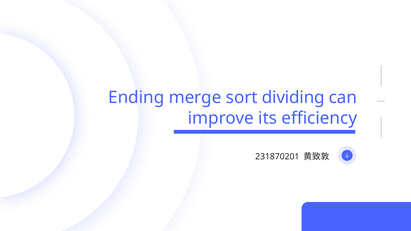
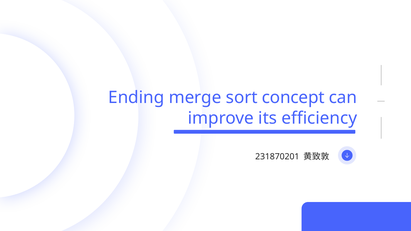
dividing: dividing -> concept (293, 98)
